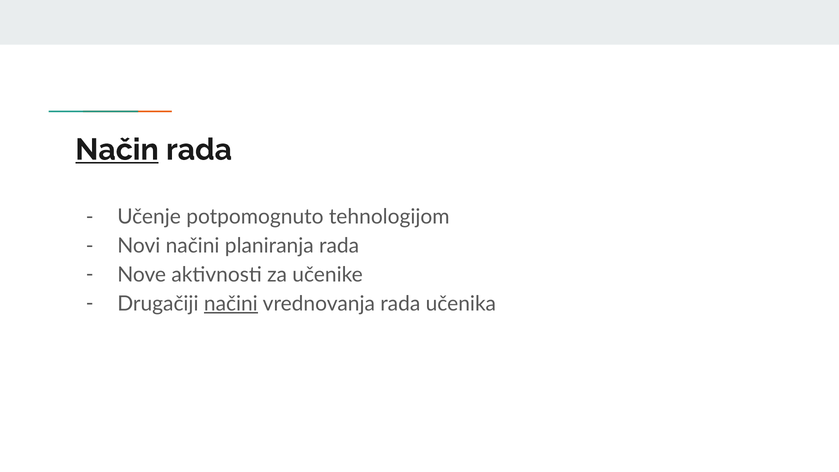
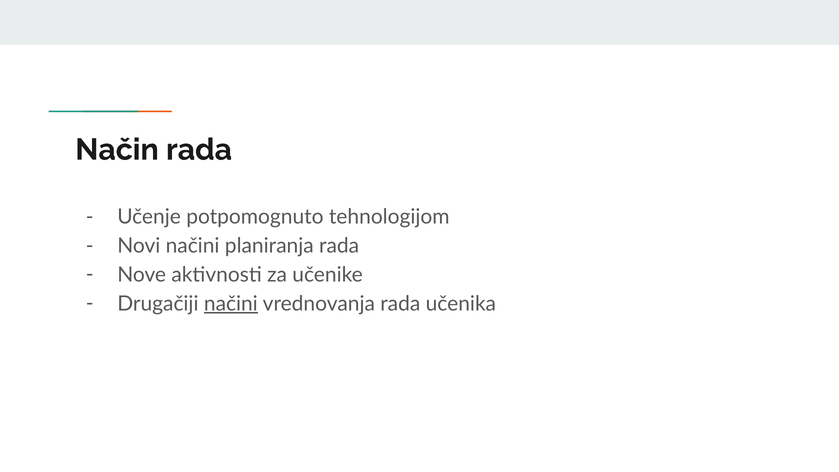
Način underline: present -> none (117, 150)
